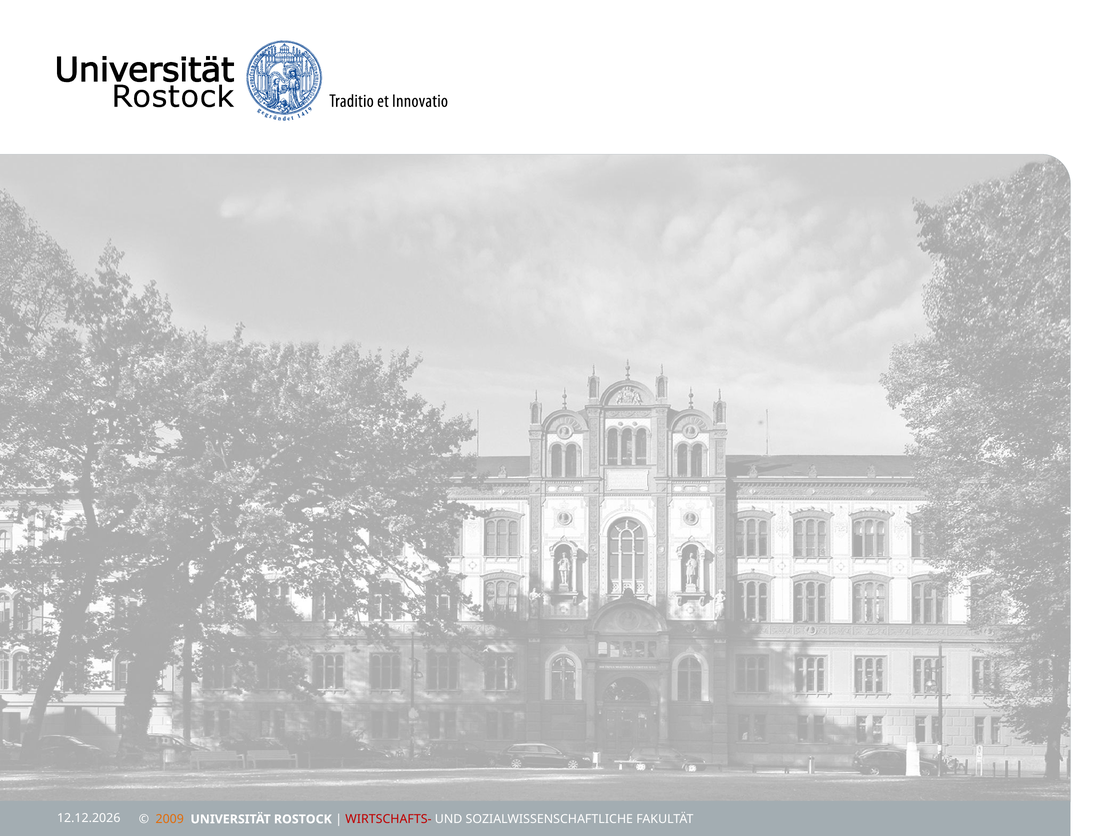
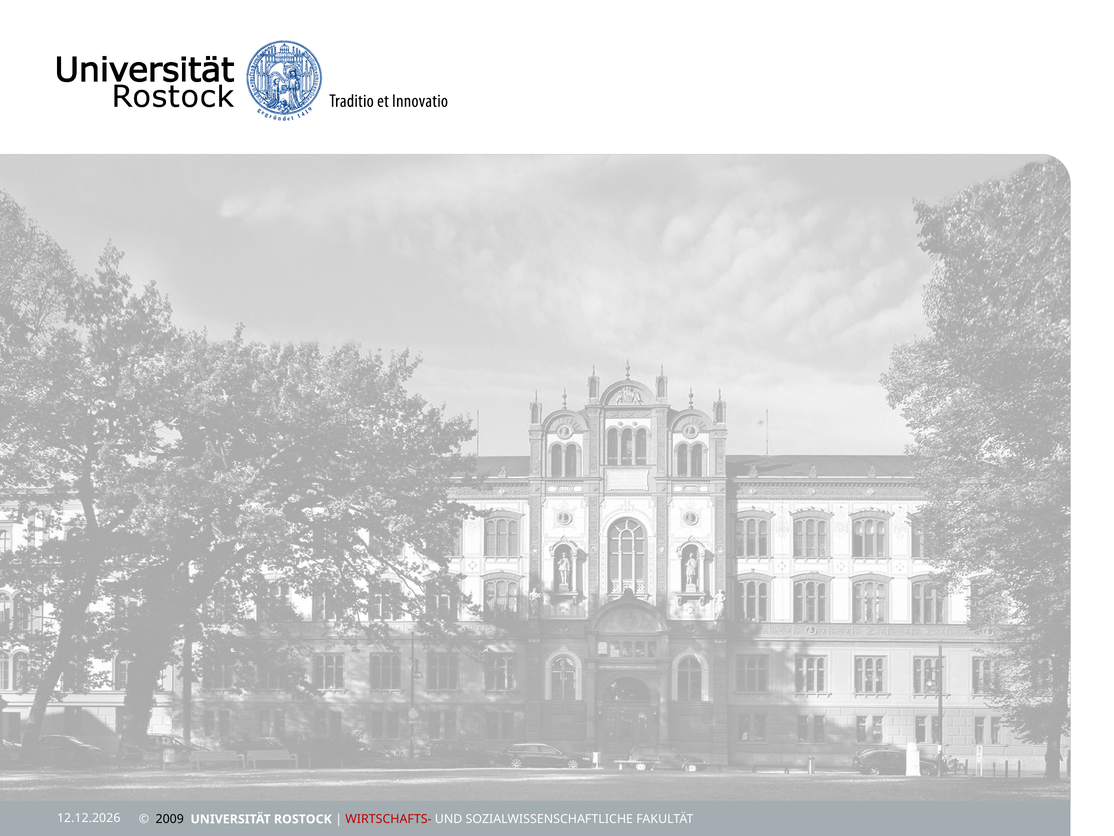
2009 colour: orange -> black (170, 819)
